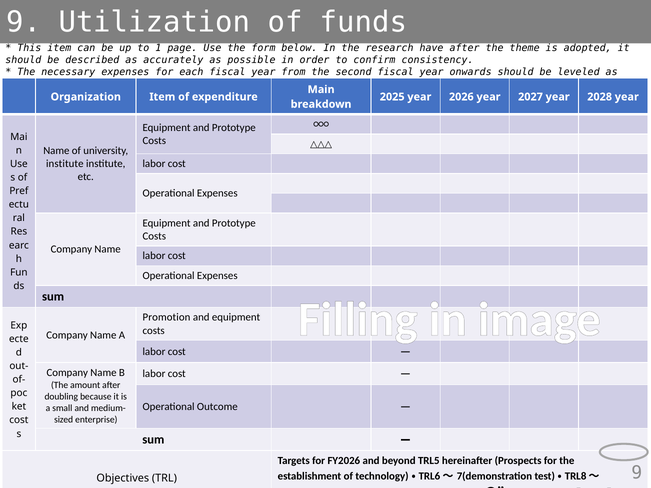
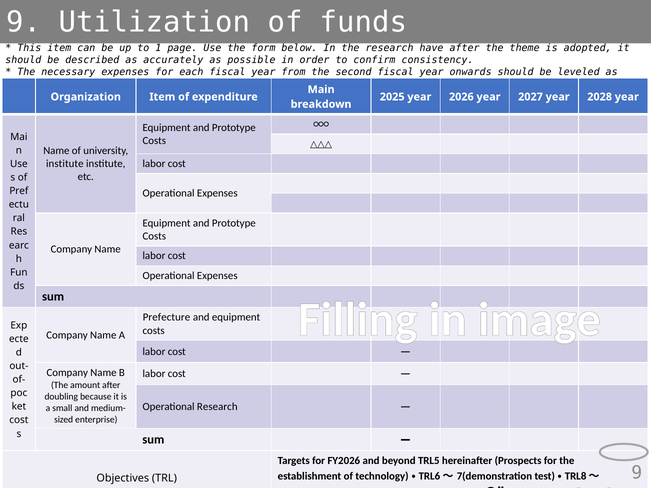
Promotion: Promotion -> Prefecture (167, 317)
Operational Outcome: Outcome -> Research (217, 407)
